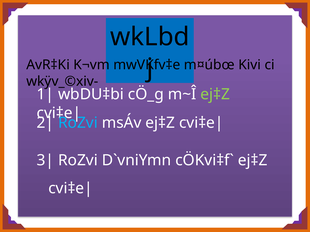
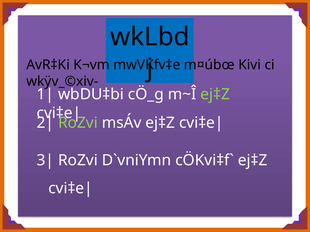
RoZvi colour: light blue -> light green (78, 123)
